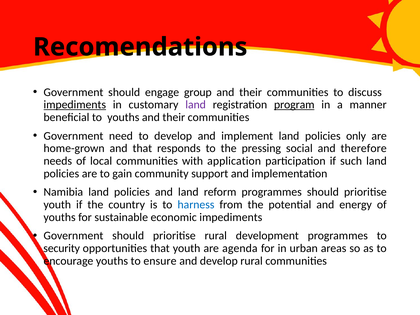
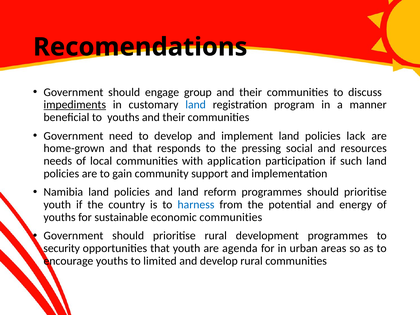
land colour: purple -> blue (196, 105)
program underline: present -> none (294, 105)
only: only -> lack (356, 136)
therefore: therefore -> resources (364, 148)
economic impediments: impediments -> communities (231, 217)
ensure: ensure -> limited (160, 261)
